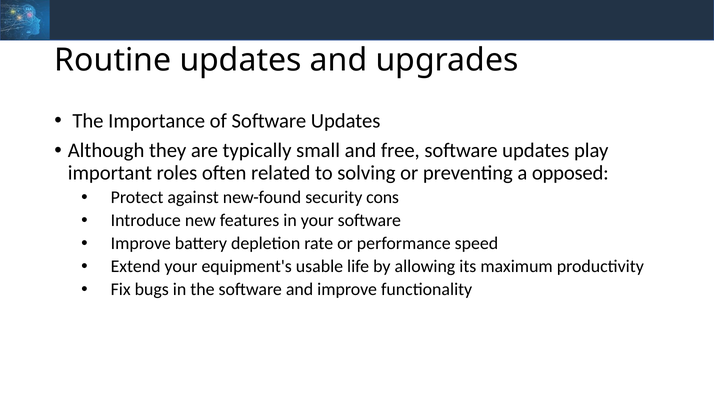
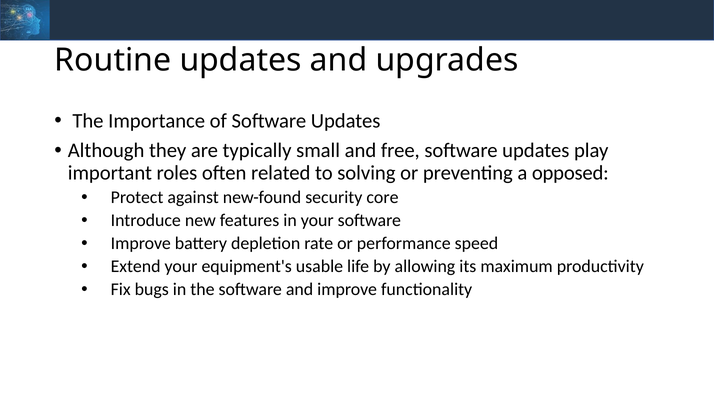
cons: cons -> core (382, 197)
